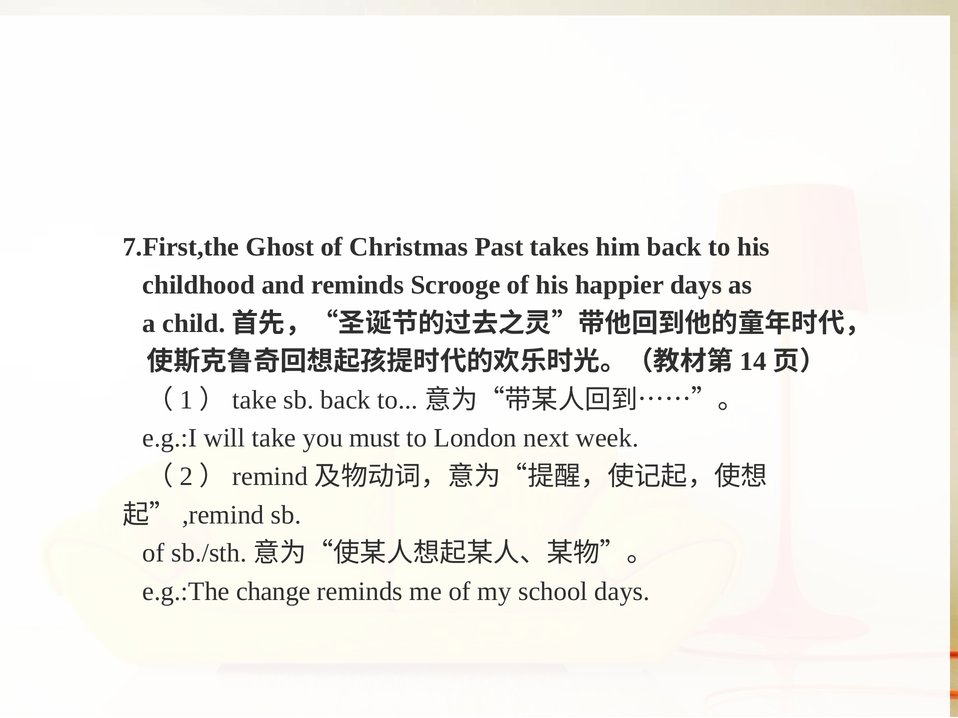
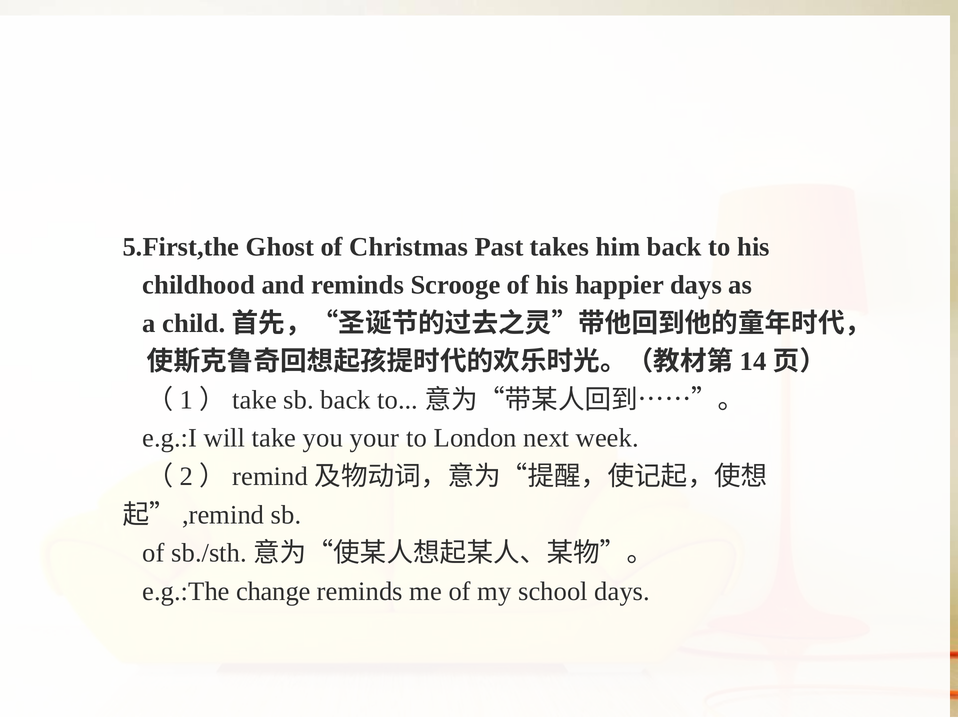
7.First,the: 7.First,the -> 5.First,the (181, 247)
must: must -> your (375, 438)
